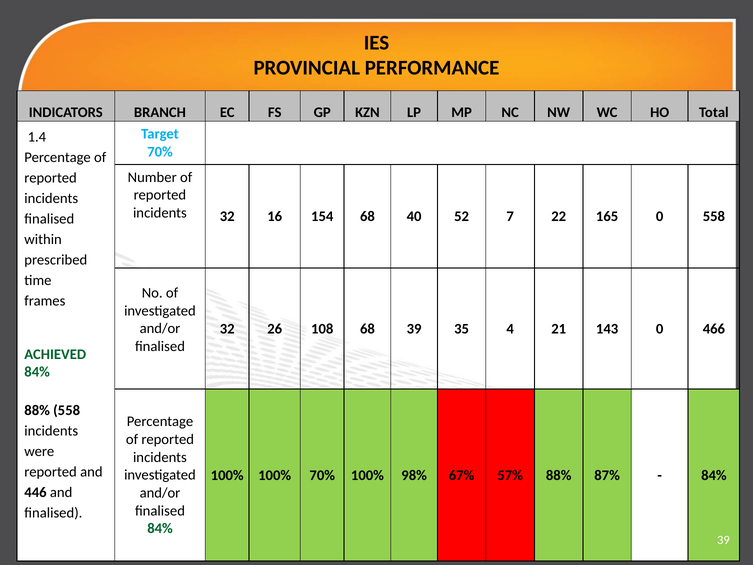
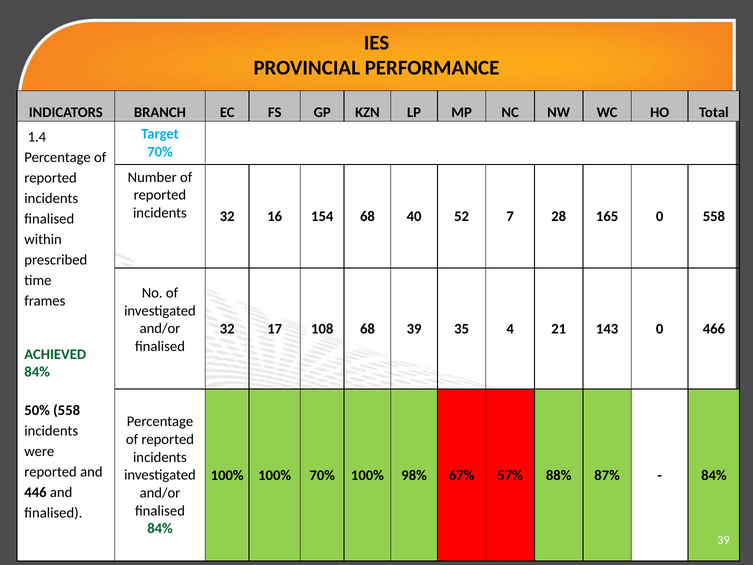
22: 22 -> 28 (559, 217)
26: 26 -> 17 (275, 329)
88%: 88% -> 50% (37, 410)
